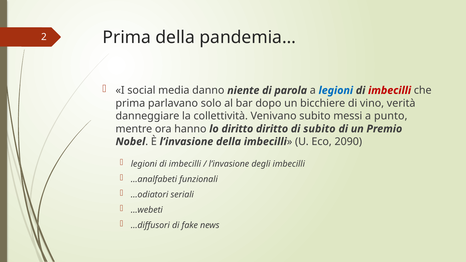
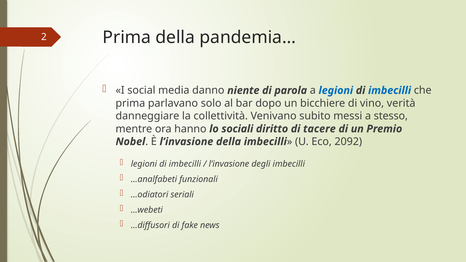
imbecilli colour: red -> blue (390, 90)
punto: punto -> stesso (391, 116)
lo diritto: diritto -> sociali (237, 129)
di subito: subito -> tacere (319, 129)
2090: 2090 -> 2092 (348, 142)
